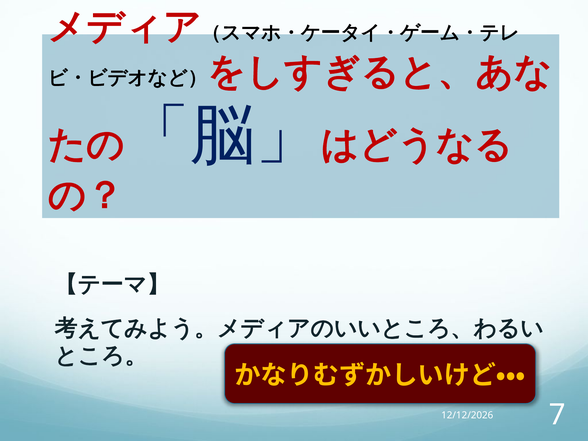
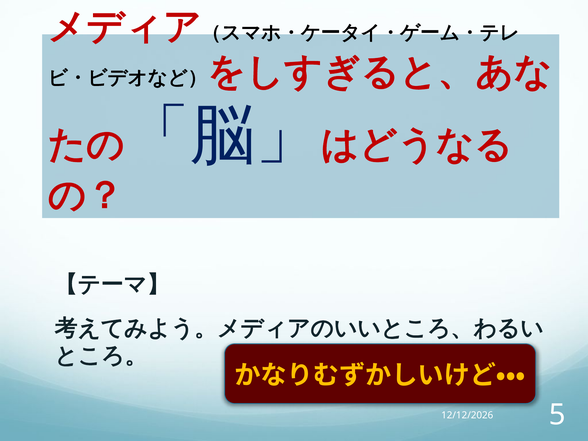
7: 7 -> 5 (557, 415)
